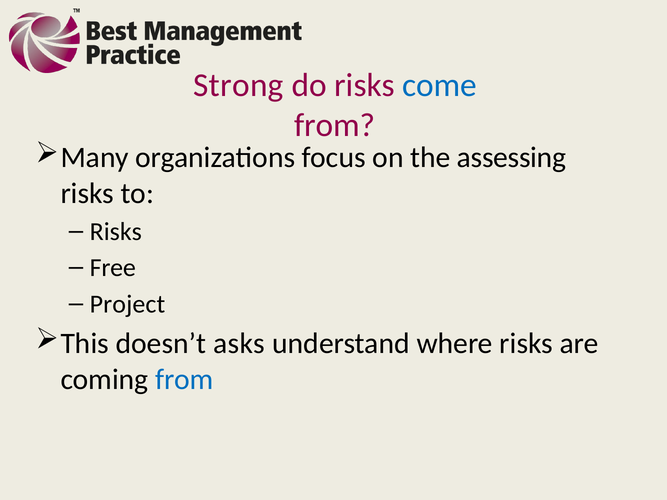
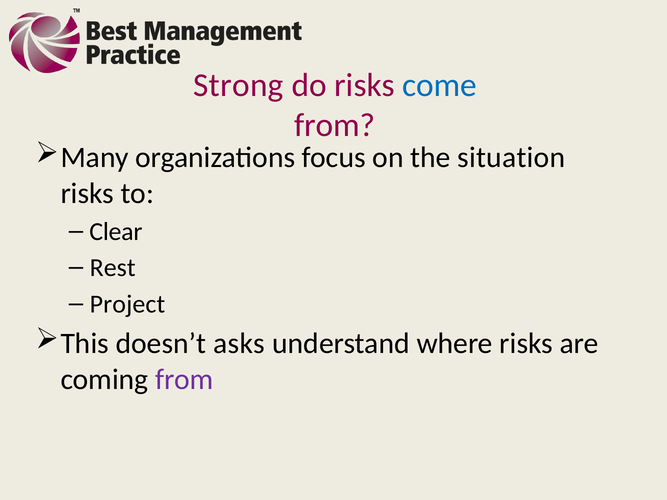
assessing: assessing -> situation (511, 158)
Risks: Risks -> Clear (116, 232)
Free: Free -> Rest (113, 268)
from colour: blue -> purple (184, 379)
